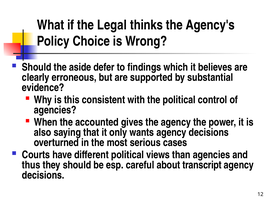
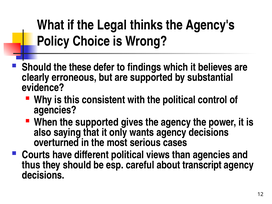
aside: aside -> these (80, 67)
the accounted: accounted -> supported (97, 122)
